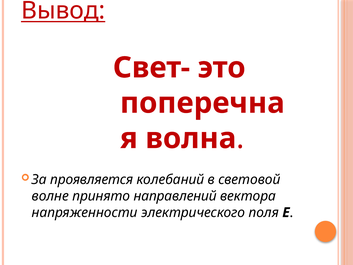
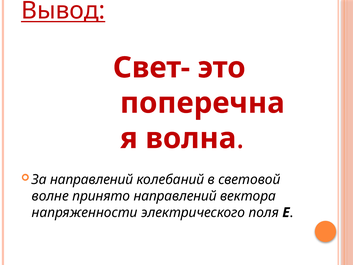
За проявляется: проявляется -> направлений (92, 179)
